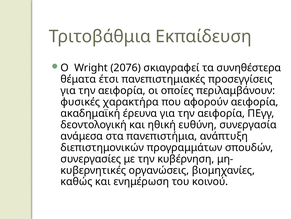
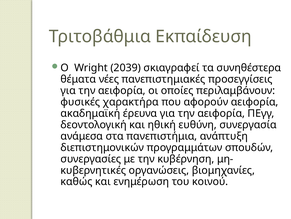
2076: 2076 -> 2039 (126, 68)
έτσι: έτσι -> νέες (109, 79)
